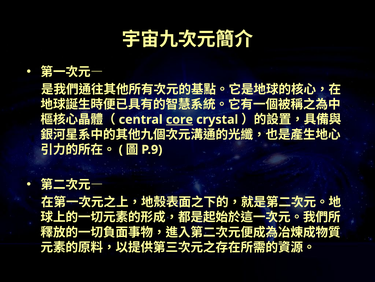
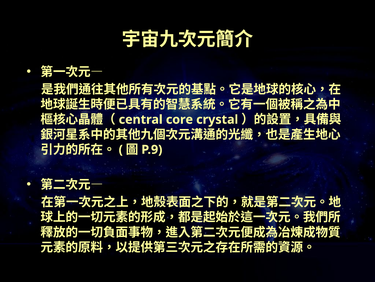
core underline: present -> none (179, 119)
